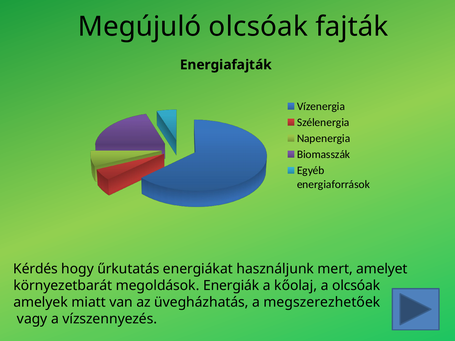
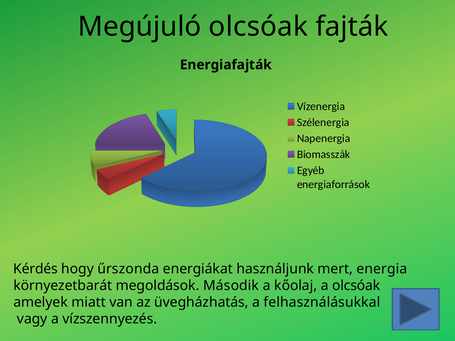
űrkutatás: űrkutatás -> űrszonda (128, 269)
amelyet: amelyet -> energia (382, 269)
Energiák: Energiák -> Második (231, 286)
megszerezhetőek: megszerezhetőek -> felhasználásukkal (322, 302)
